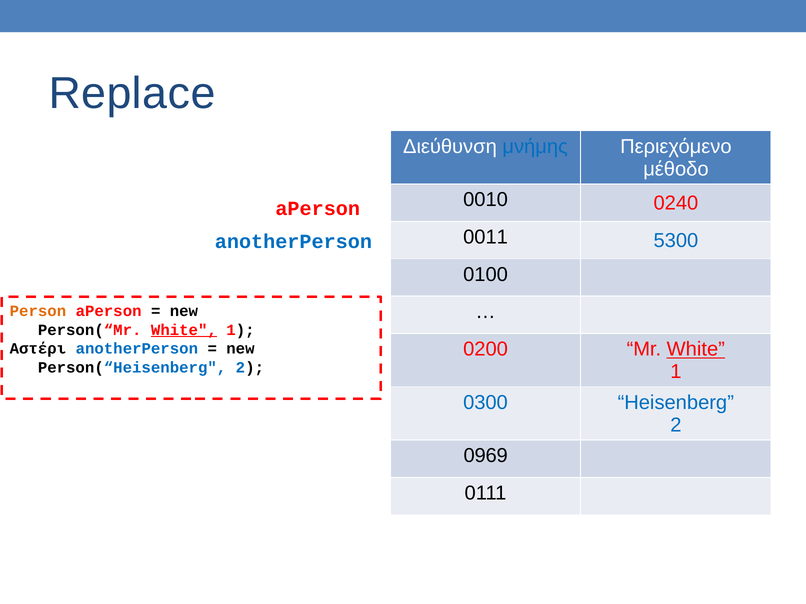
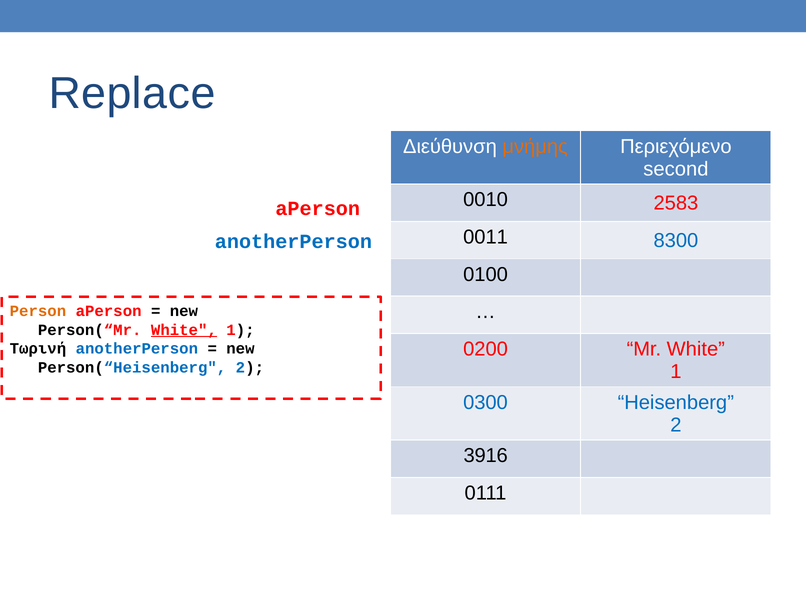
μνήμης colour: blue -> orange (535, 147)
μέθοδο: μέθοδο -> second (676, 169)
0240: 0240 -> 2583 (676, 203)
5300: 5300 -> 8300 (676, 241)
White underline: present -> none (696, 350)
Αστέρι: Αστέρι -> Τωρινή (38, 349)
0969: 0969 -> 3916 (486, 456)
